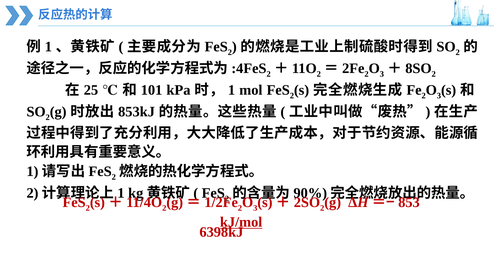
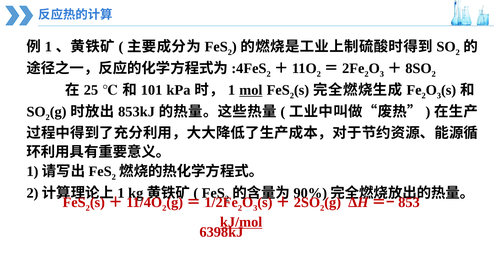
mol underline: none -> present (251, 90)
